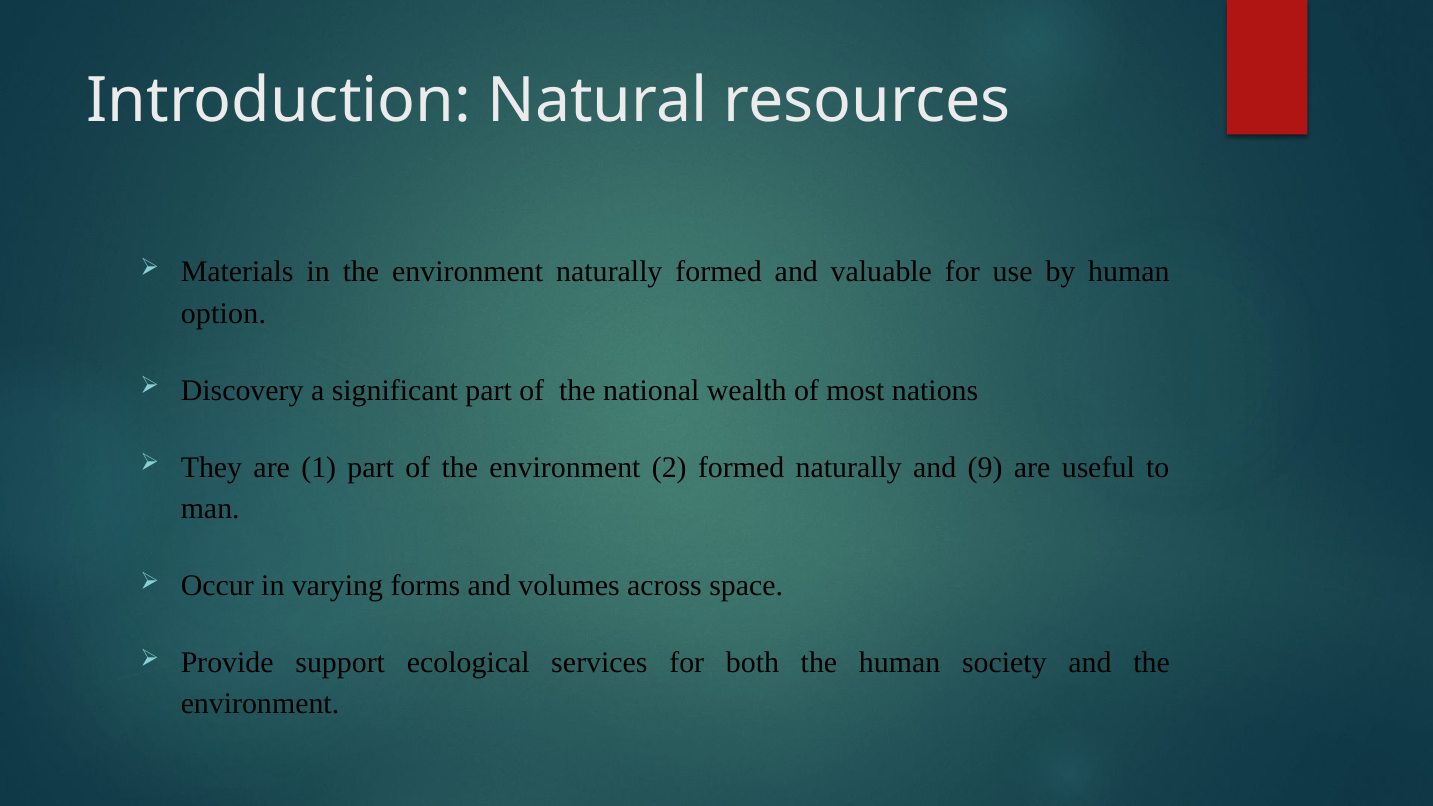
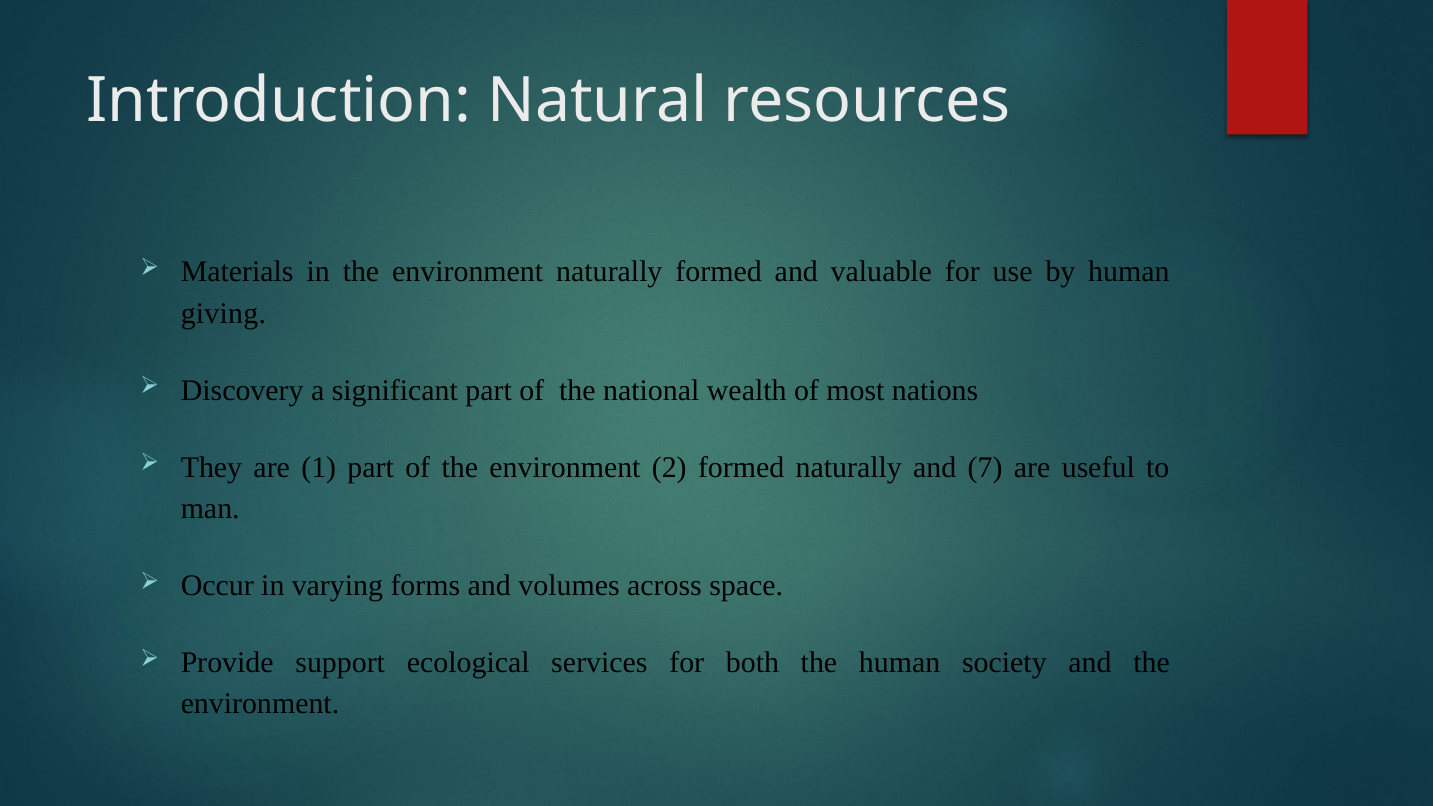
option: option -> giving (223, 313)
9: 9 -> 7 (985, 467)
